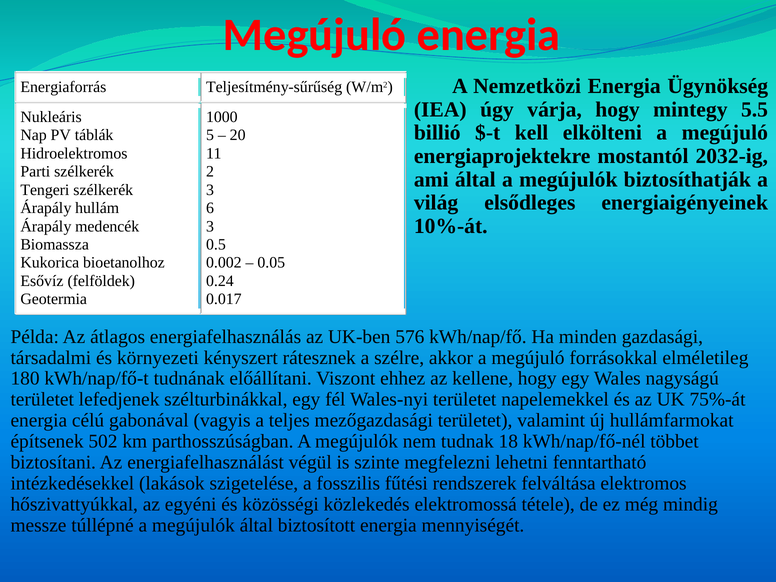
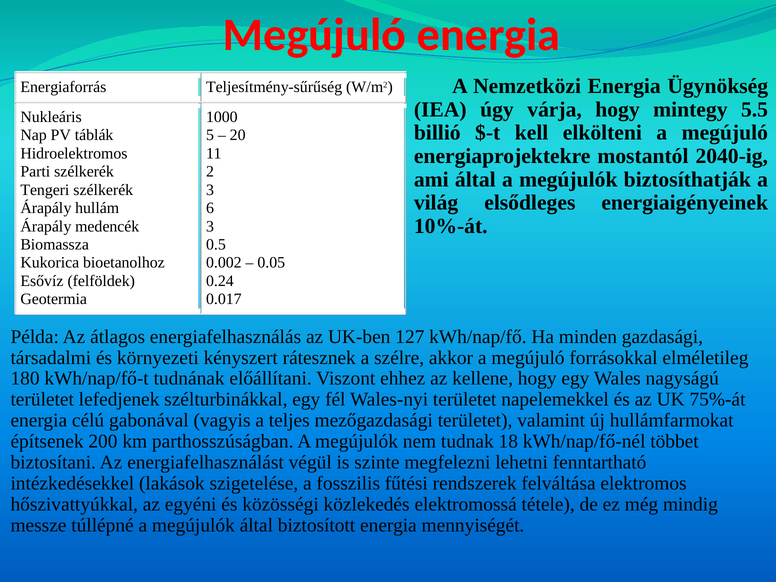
2032-ig: 2032-ig -> 2040-ig (732, 156)
576: 576 -> 127 (410, 337)
502: 502 -> 200 (103, 441)
